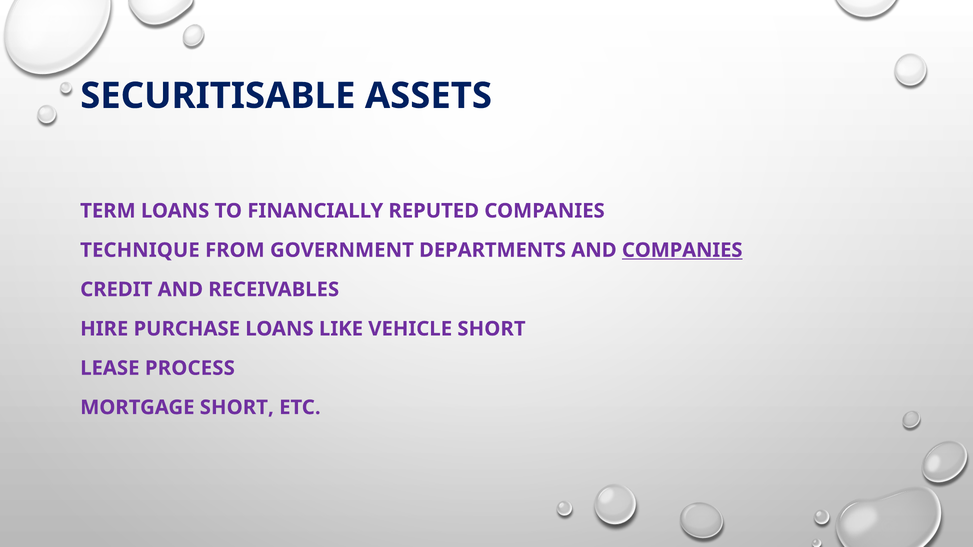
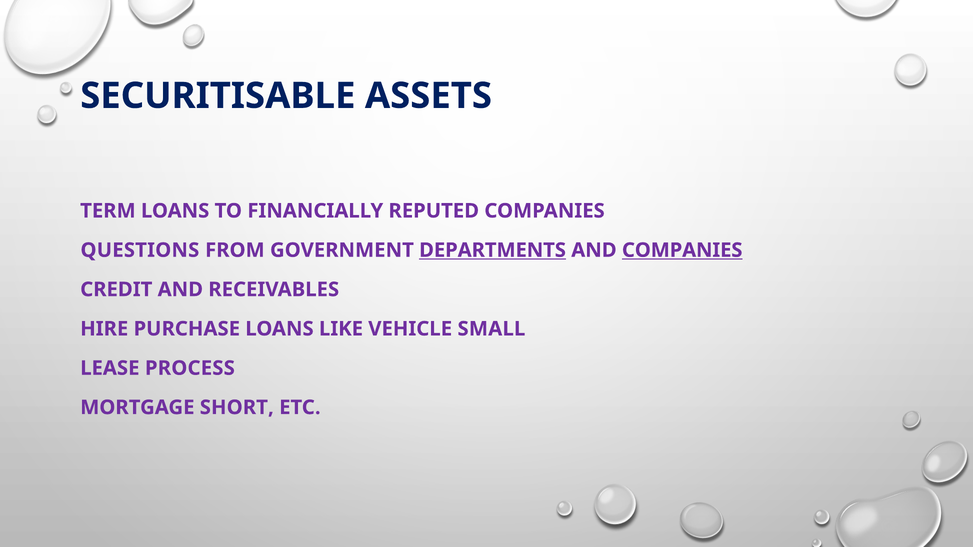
TECHNIQUE: TECHNIQUE -> QUESTIONS (140, 250)
DEPARTMENTS underline: none -> present (493, 250)
VEHICLE SHORT: SHORT -> SMALL (491, 329)
